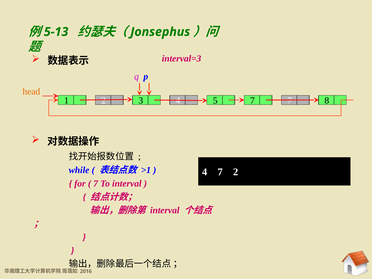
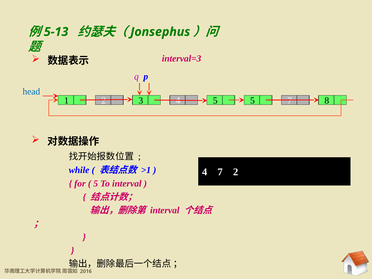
head colour: orange -> blue (31, 92)
5 7: 7 -> 5 (252, 101)
7: 7 -> 5 (96, 184)
